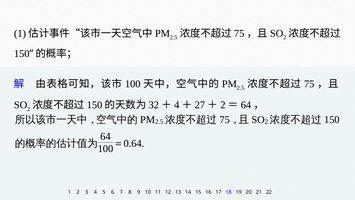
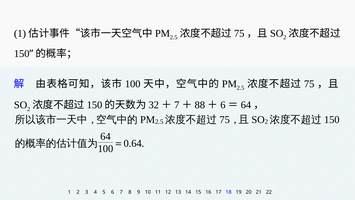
4: 4 -> 7 (177, 105)
27: 27 -> 88 (200, 105)
2: 2 -> 6 (223, 105)
